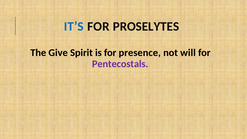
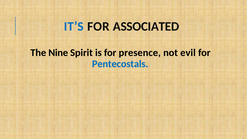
PROSELYTES: PROSELYTES -> ASSOCIATED (146, 27)
Give: Give -> Nine (58, 53)
will: will -> evil (188, 53)
Pentecostals colour: purple -> blue (120, 64)
